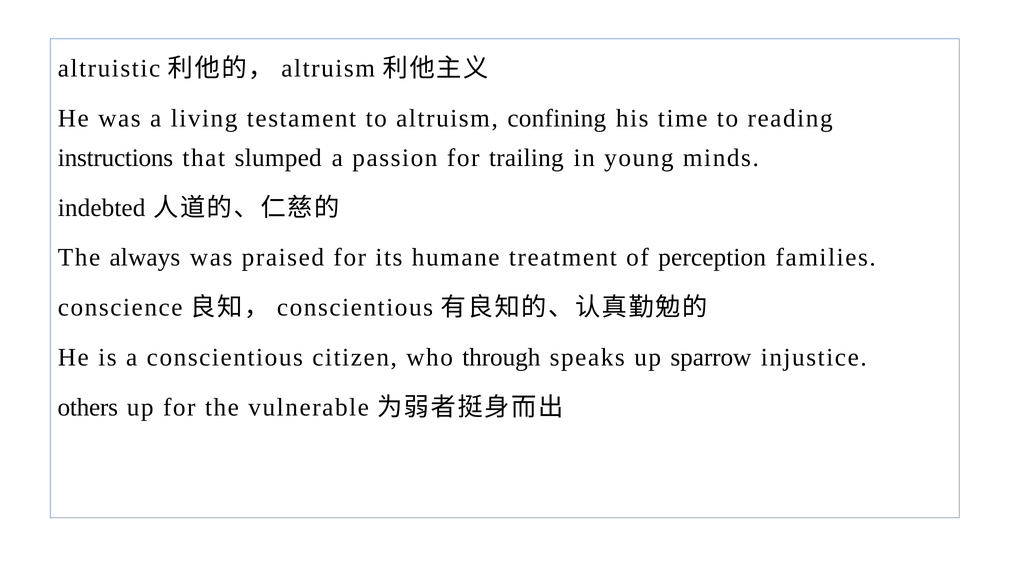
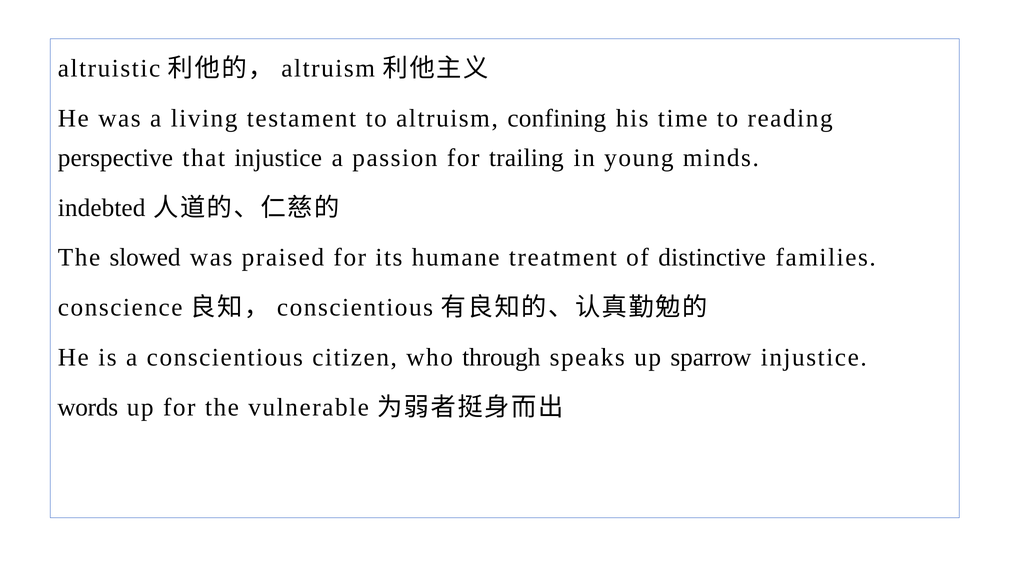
instructions: instructions -> perspective (115, 158)
that slumped: slumped -> injustice (278, 158)
always: always -> slowed (145, 258)
perception: perception -> distinctive (712, 258)
others: others -> words (88, 407)
